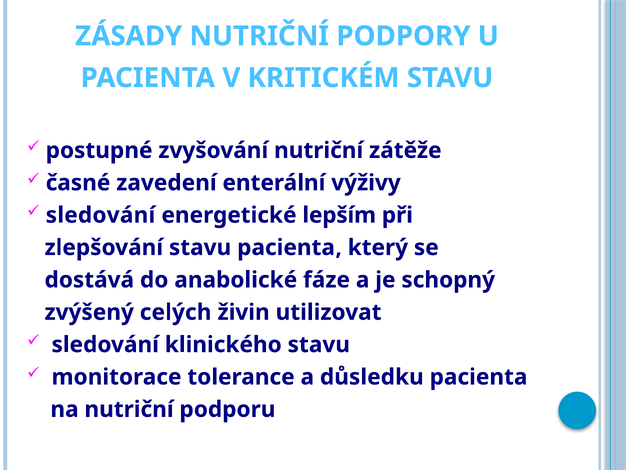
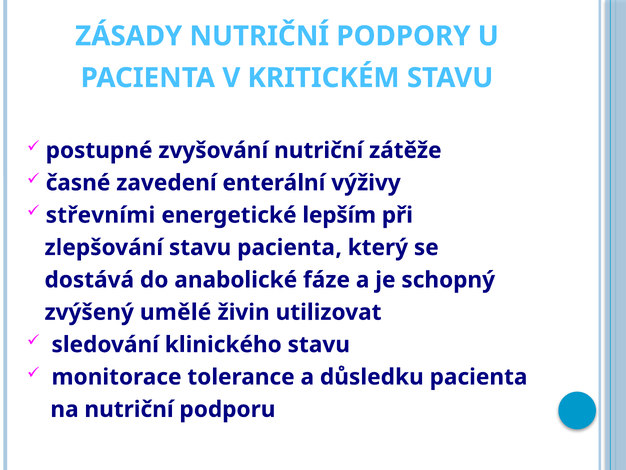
sledování: sledování -> střevními (100, 215)
celých: celých -> umělé (176, 312)
